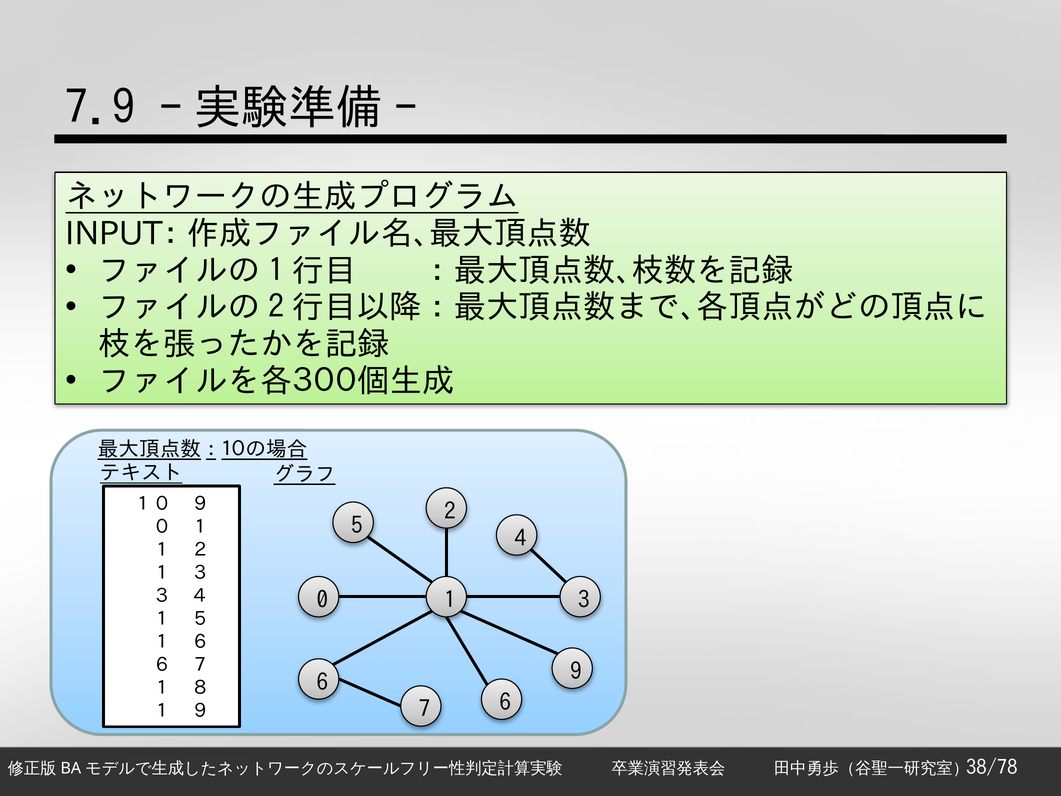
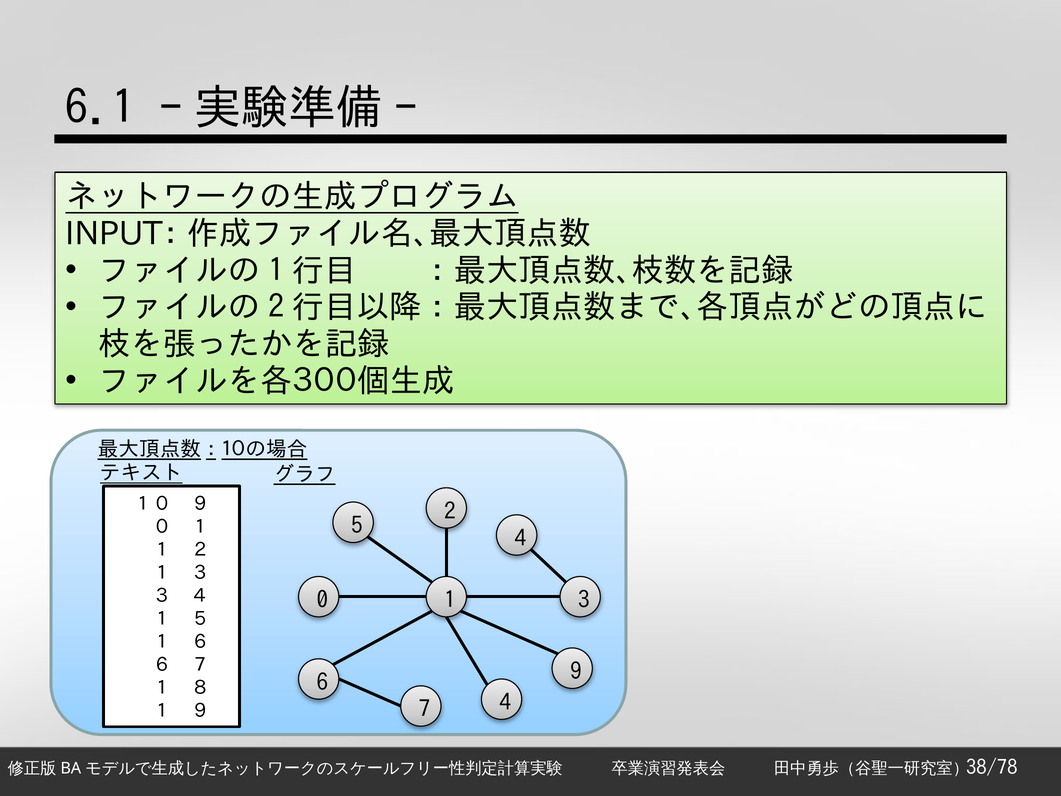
7.9: 7.9 -> 6.1 (100, 109)
7 6: 6 -> 4 (505, 703)
